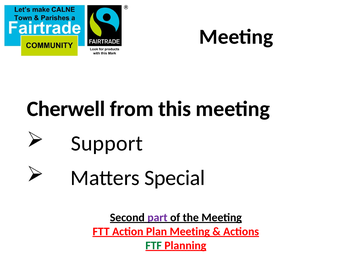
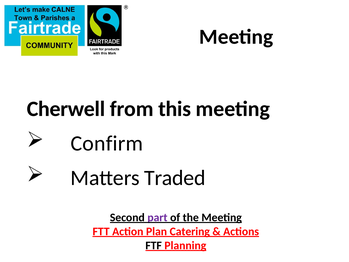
Support: Support -> Confirm (107, 143)
Special: Special -> Traded (175, 178)
Plan Meeting: Meeting -> Catering (190, 231)
FTF colour: green -> black (154, 245)
